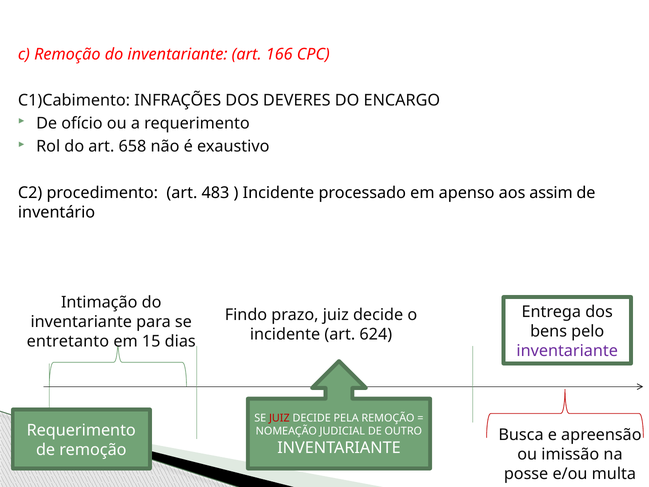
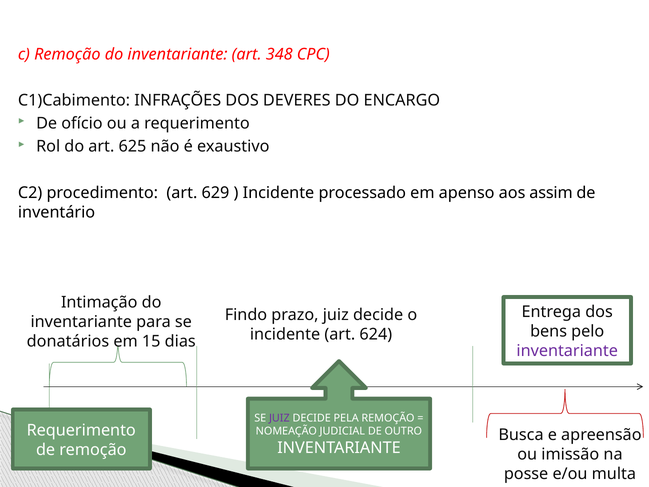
166: 166 -> 348 (279, 54)
658: 658 -> 625 (132, 146)
483: 483 -> 629 (216, 193)
entretanto: entretanto -> donatários (68, 341)
JUIZ colour: red -> purple (279, 418)
